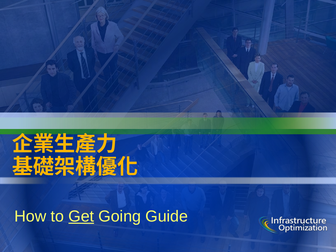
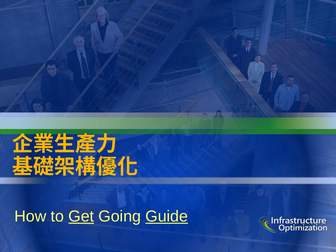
Guide underline: none -> present (167, 216)
